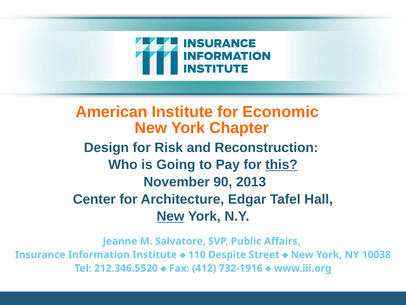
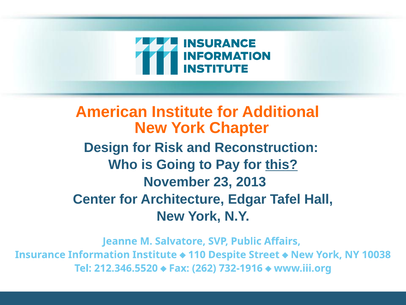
Economic: Economic -> Additional (281, 112)
90: 90 -> 23 (223, 182)
New underline: present -> none (171, 216)
412: 412 -> 262 (204, 268)
